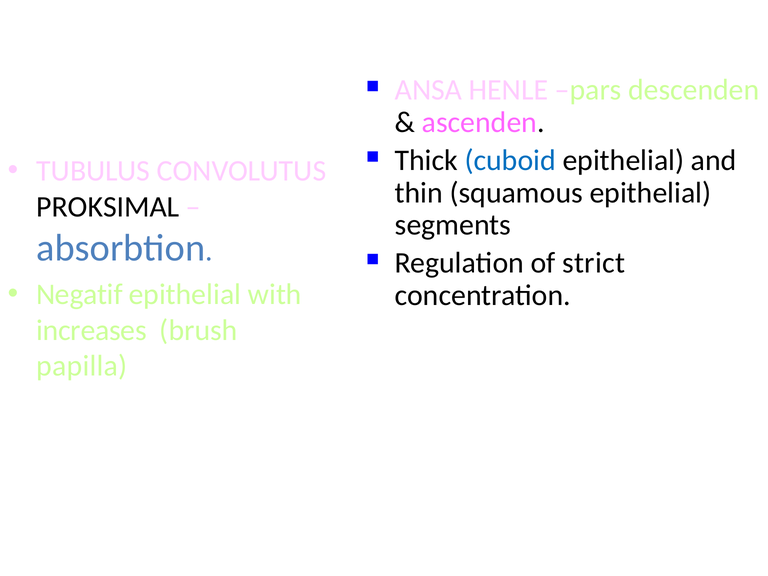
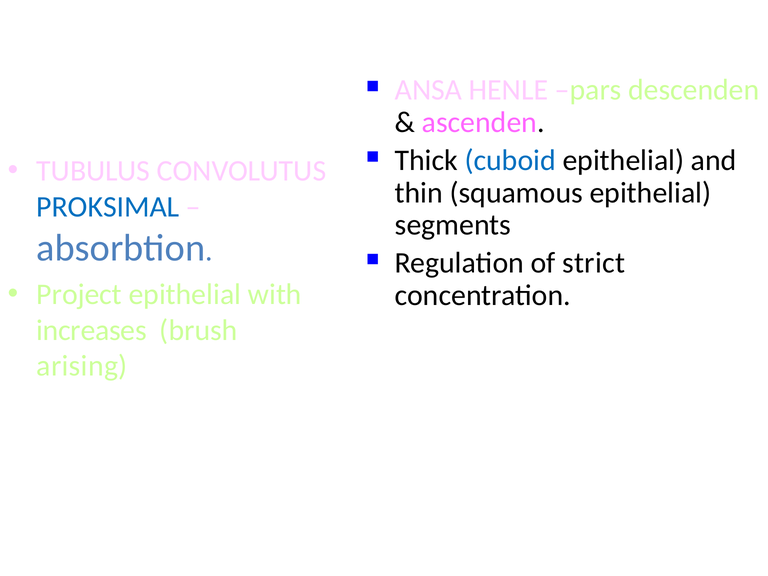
PROKSIMAL colour: black -> blue (108, 207)
Negatif: Negatif -> Project (79, 295)
papilla: papilla -> arising (82, 366)
